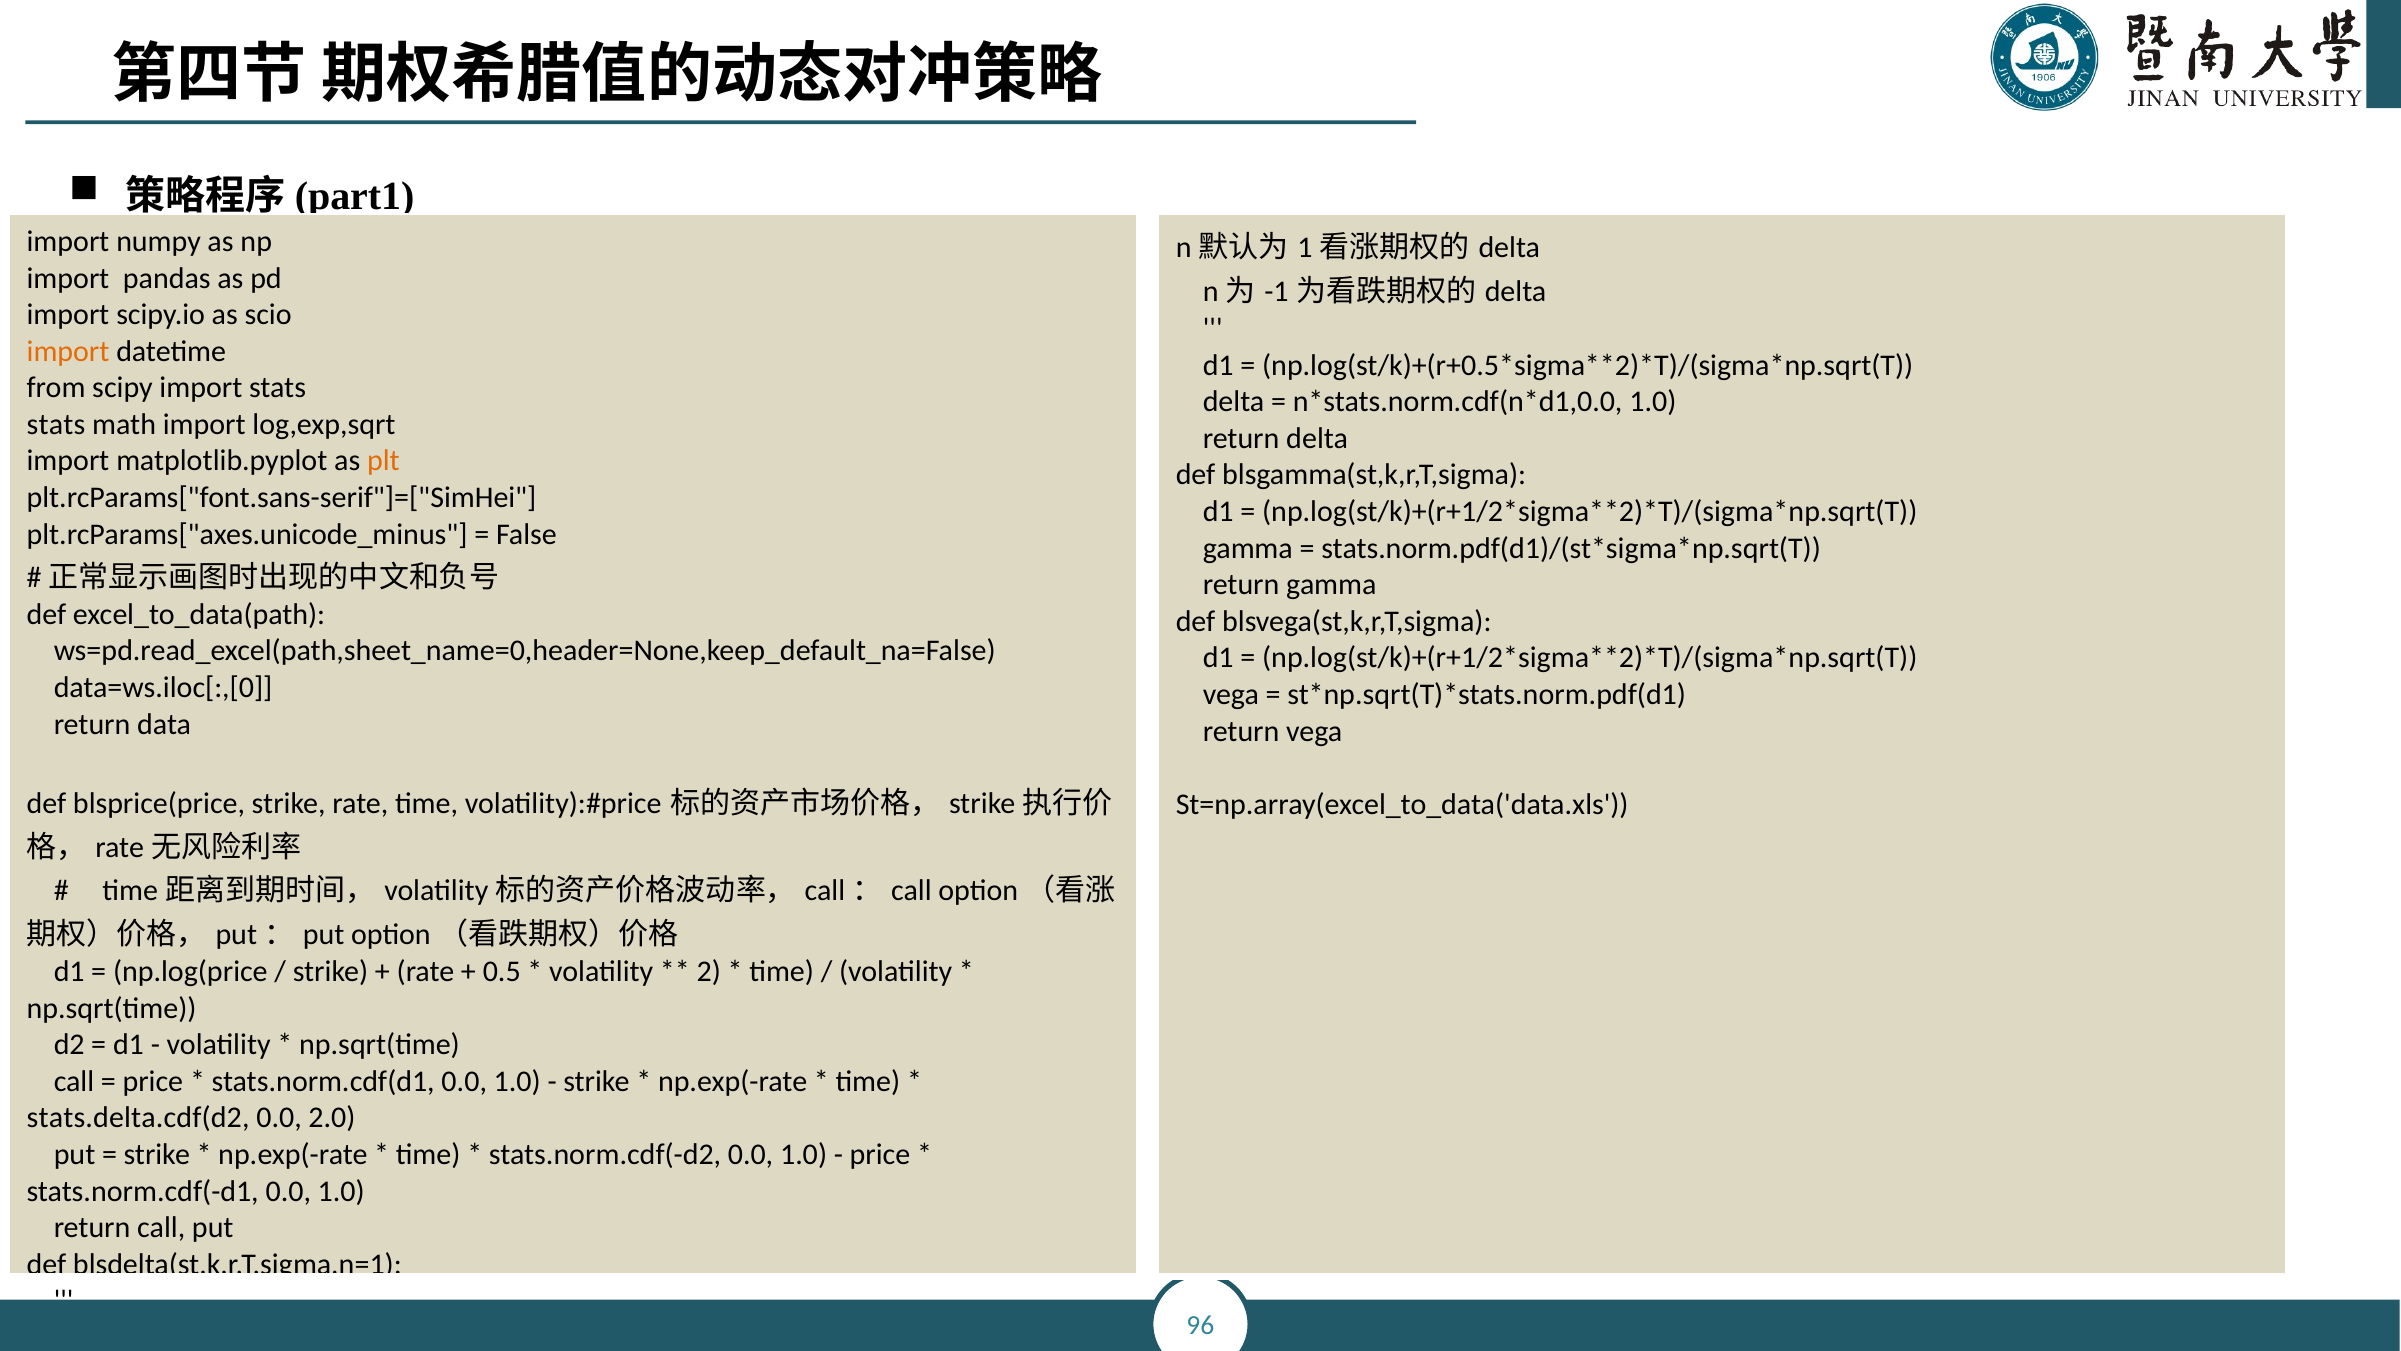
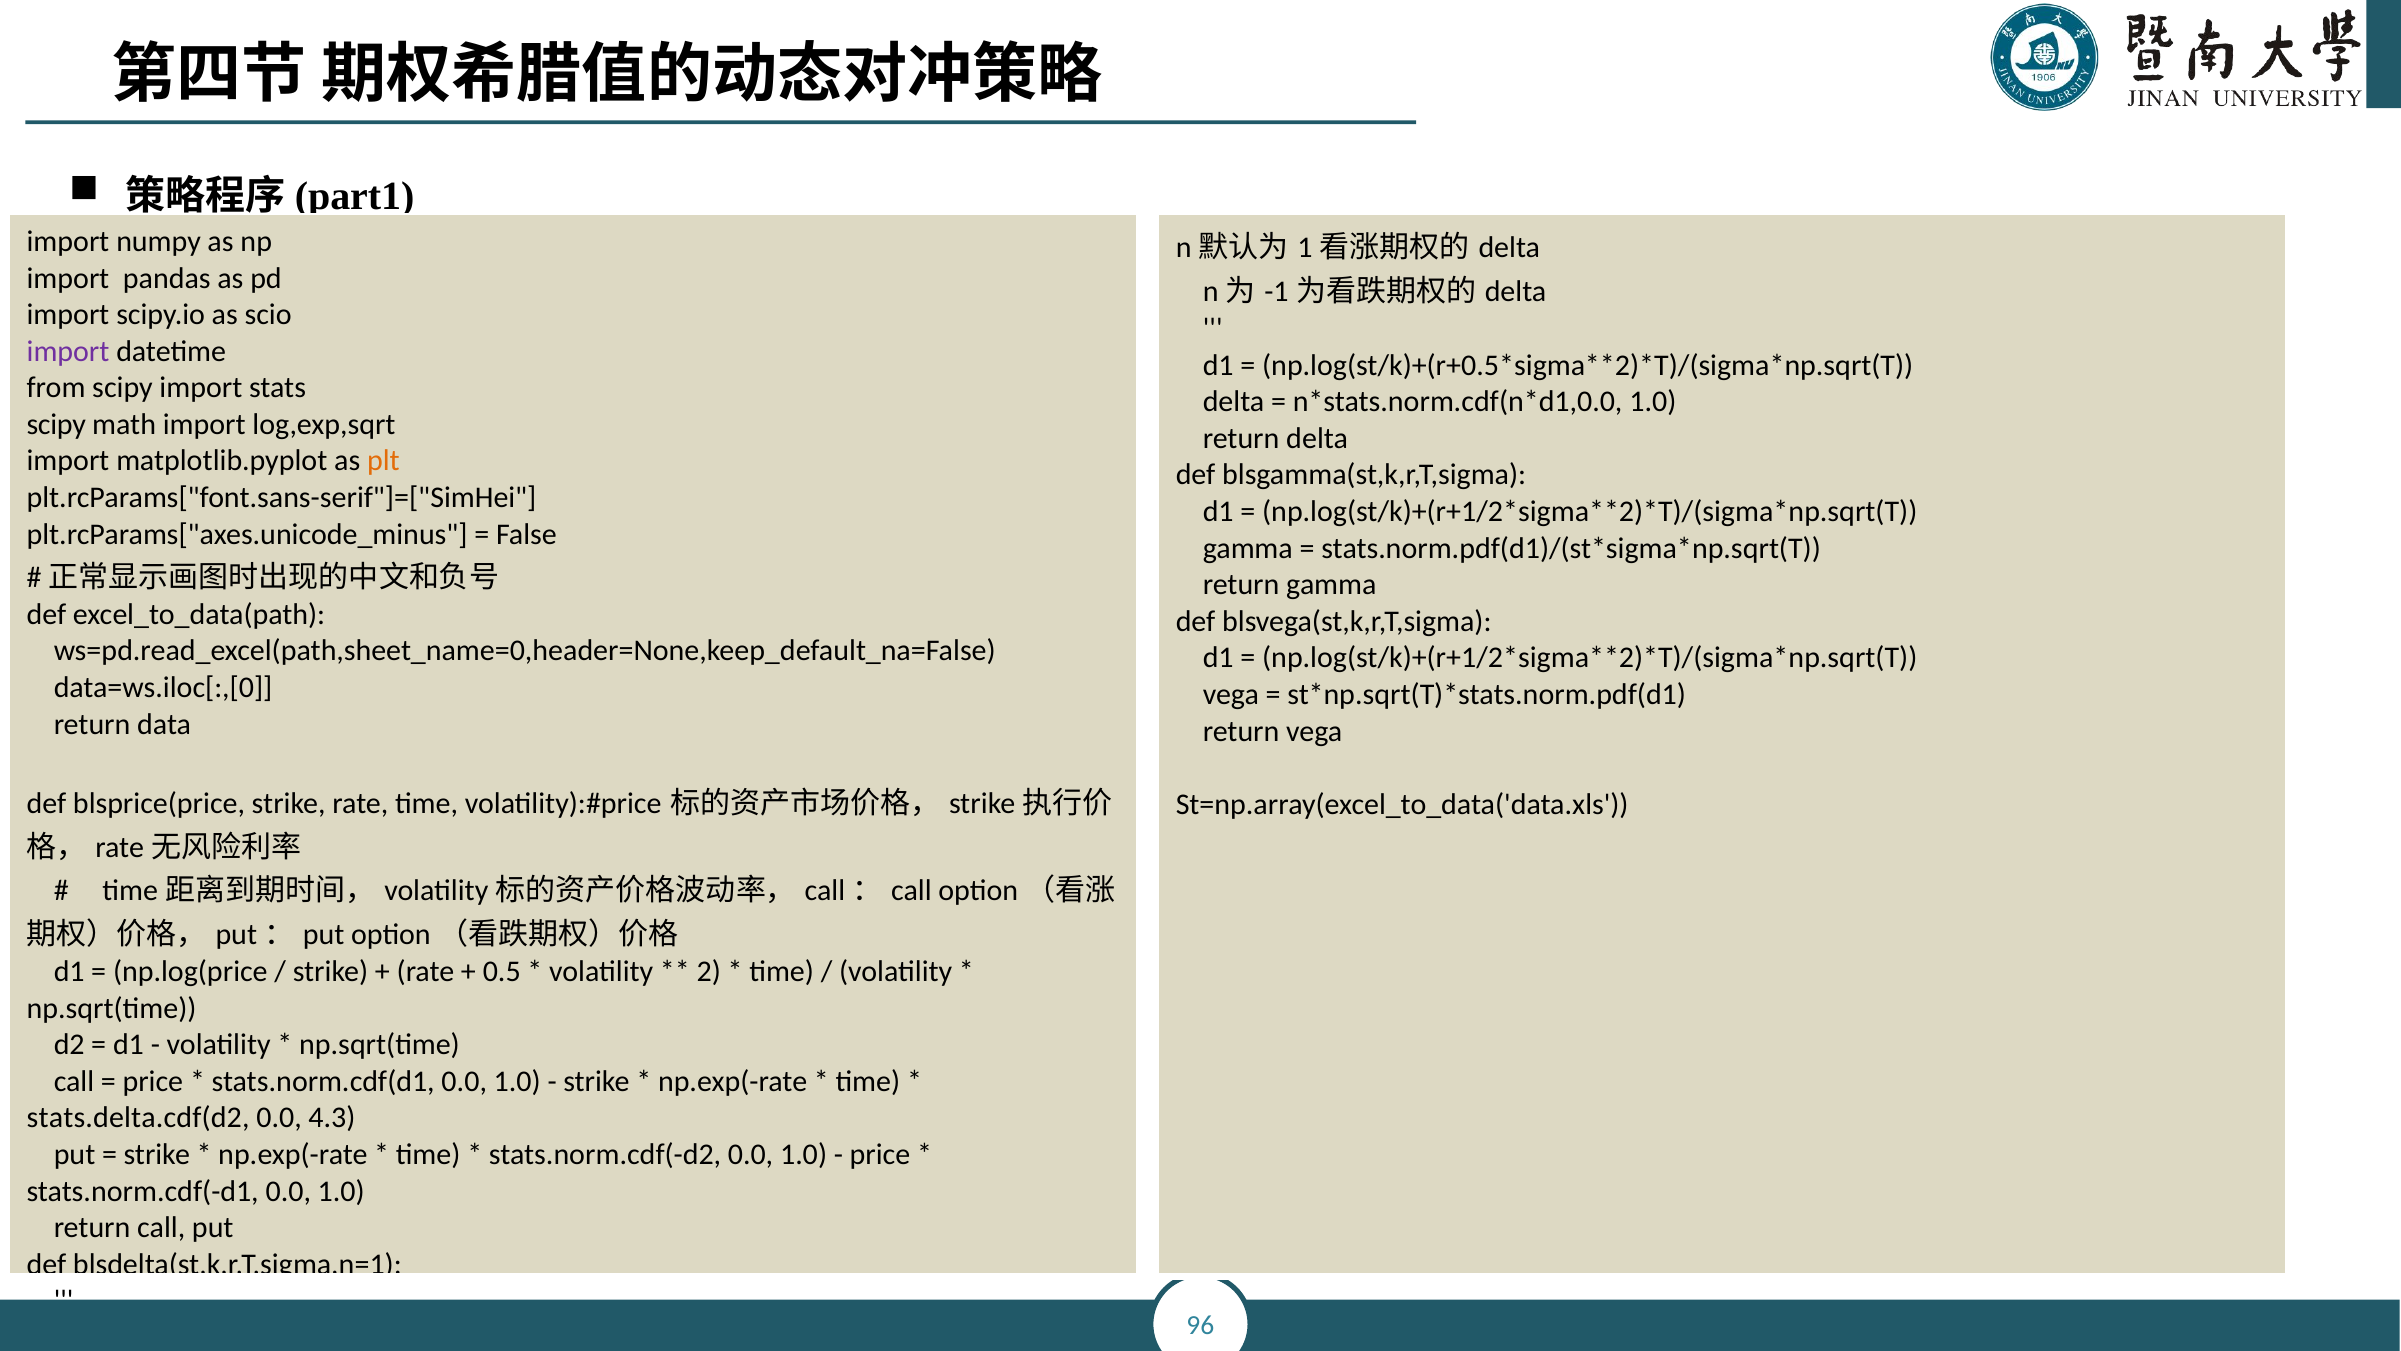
import colour: orange -> purple (68, 351)
stats: stats -> scipy (56, 425)
2.0: 2.0 -> 4.3 (332, 1118)
